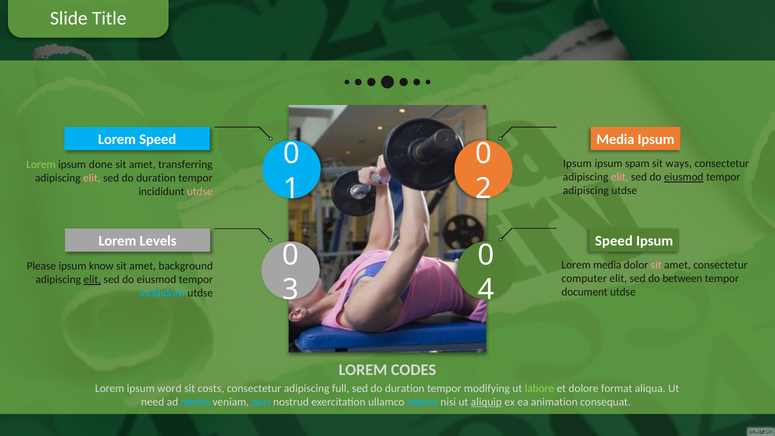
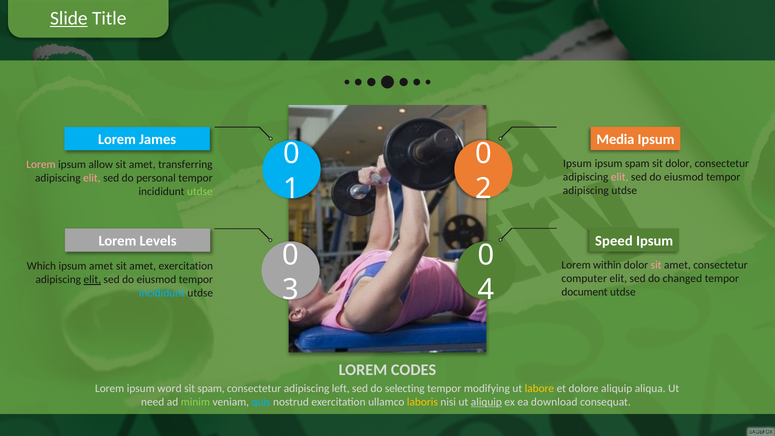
Slide underline: none -> present (69, 18)
Lorem Speed: Speed -> James (158, 140)
sit ways: ways -> dolor (679, 163)
Lorem colour: light green -> pink (41, 164)
done: done -> allow (101, 164)
eiusmod underline: present -> none (684, 177)
duration: duration -> personal (156, 178)
utdse colour: pink -> light green (200, 192)
Lorem media: media -> within (607, 265)
Please: Please -> Which (41, 266)
ipsum know: know -> amet (101, 266)
amet background: background -> exercitation (186, 266)
between: between -> changed (682, 279)
sit costs: costs -> spam (211, 388)
full: full -> left (341, 388)
duration: duration -> selecting (405, 388)
labore colour: light green -> yellow (539, 388)
dolore format: format -> aliquip (617, 388)
minim colour: light blue -> light green (195, 402)
laboris colour: light blue -> yellow (422, 402)
animation: animation -> download (554, 402)
